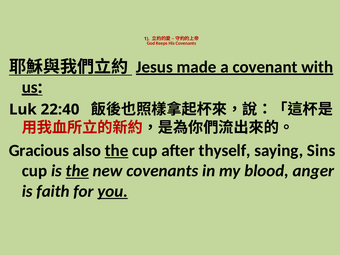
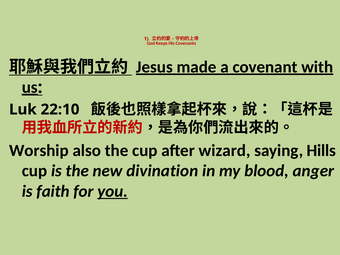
22:40: 22:40 -> 22:10 (60, 109)
Gracious: Gracious -> Worship (39, 150)
the underline: present -> none (117, 150)
thyself: thyself -> wizard (225, 150)
Sins: Sins -> Hills (321, 150)
the underline: present -> none (77, 171)
new covenants: covenants -> divination (162, 171)
